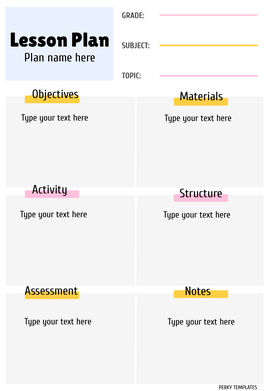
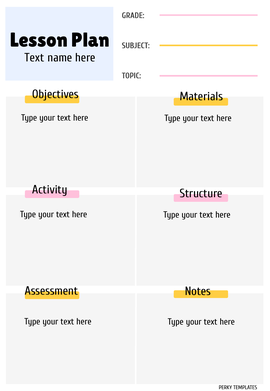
Plan: Plan -> Text (34, 57)
